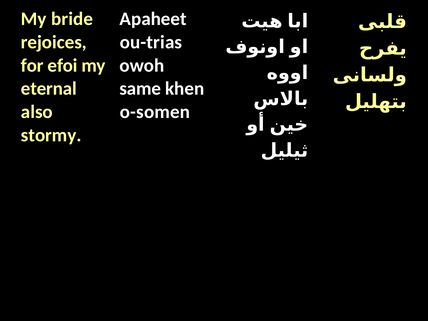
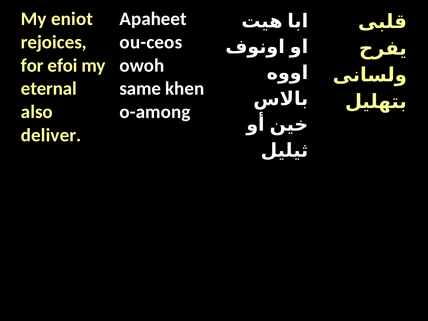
bride: bride -> eniot (72, 19)
ou-trias: ou-trias -> ou-ceos (151, 42)
o-somen: o-somen -> o-among (155, 112)
stormy: stormy -> deliver (51, 135)
